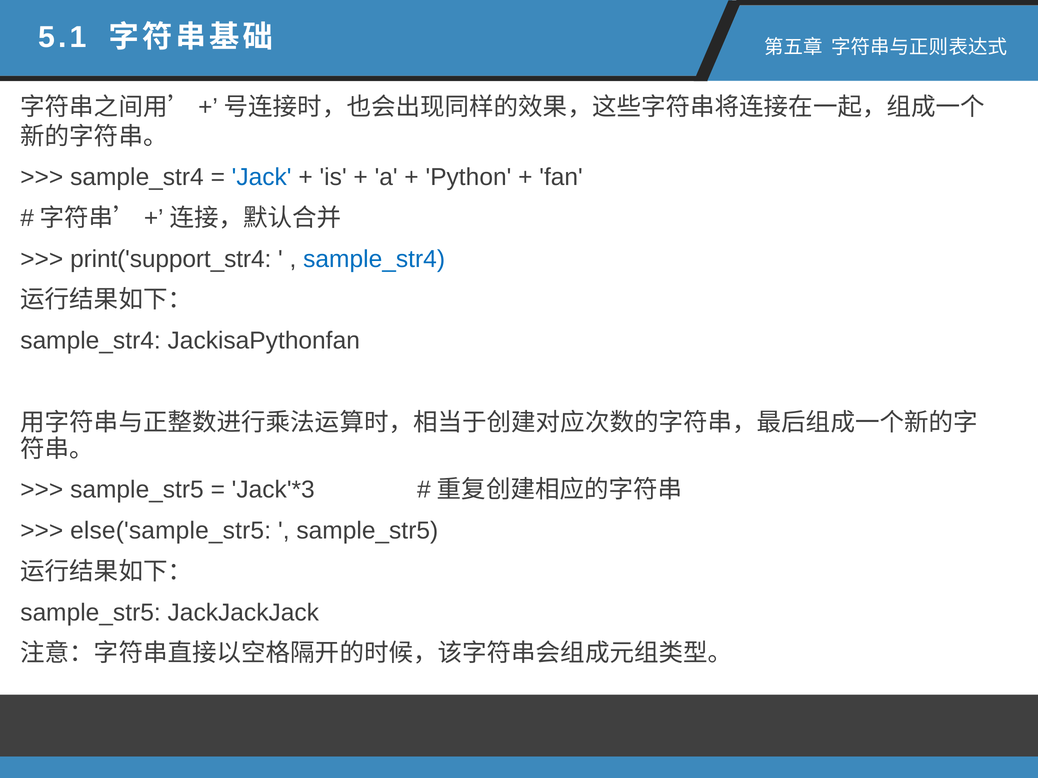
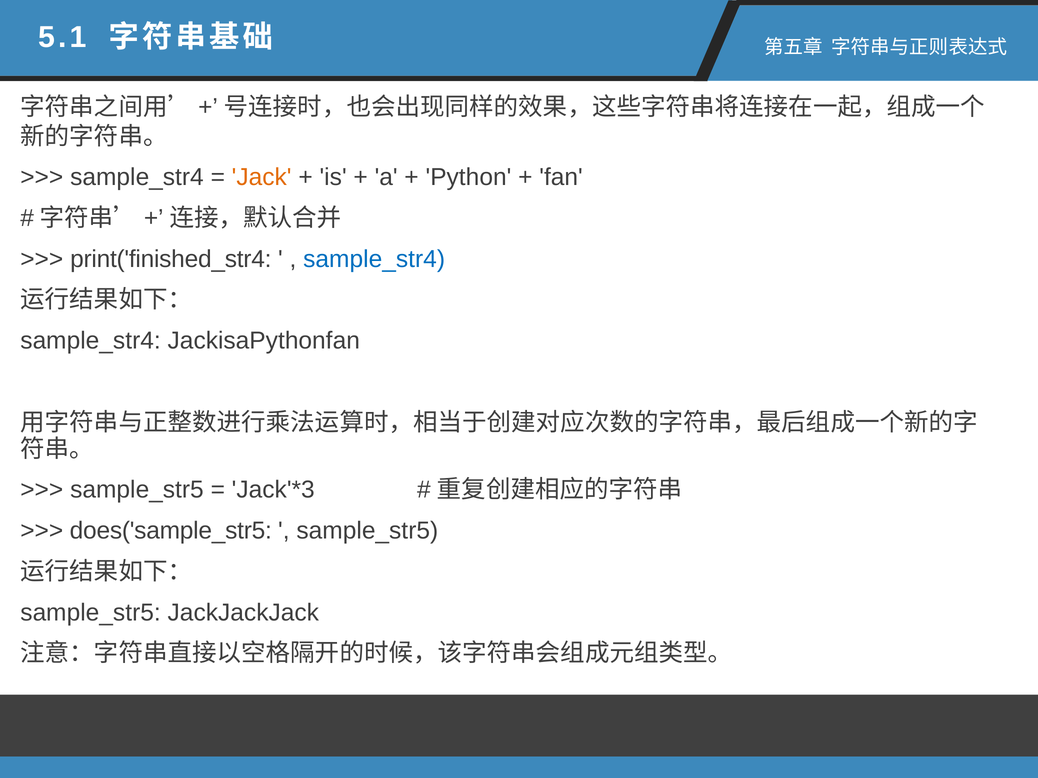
Jack colour: blue -> orange (262, 177)
print('support_str4: print('support_str4 -> print('finished_str4 (171, 259)
else('sample_str5: else('sample_str5 -> does('sample_str5 (171, 531)
